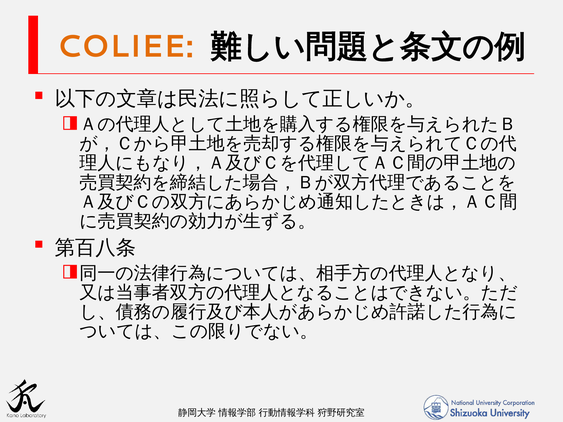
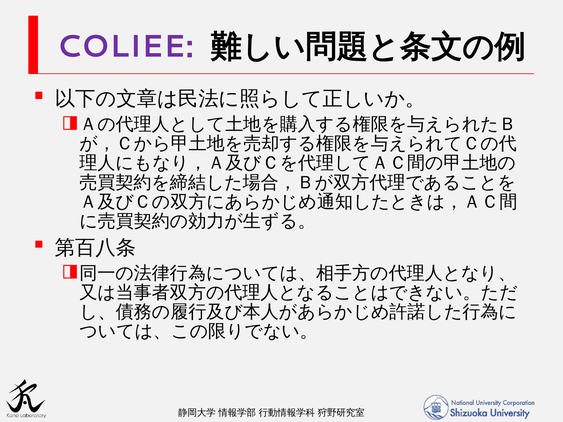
COLIEE colour: orange -> purple (125, 47)
